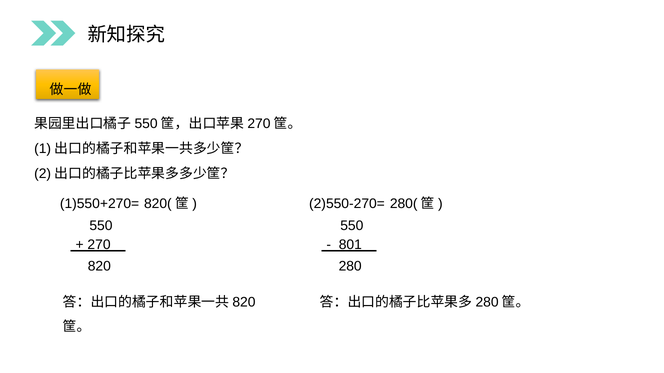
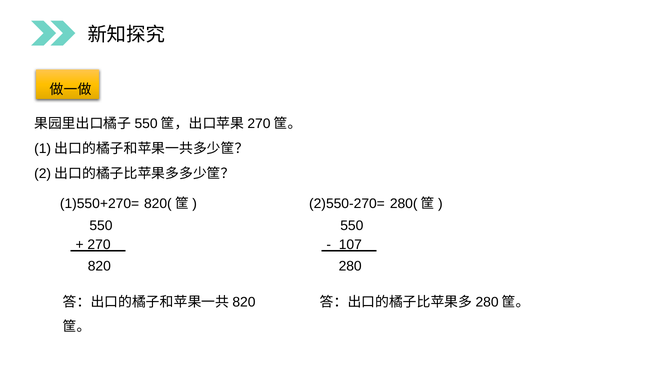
801: 801 -> 107 (350, 245)
